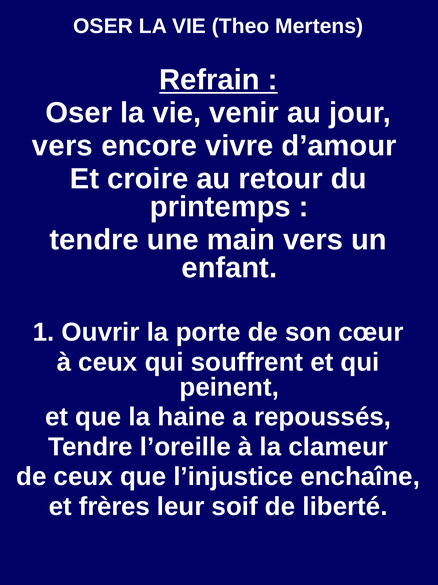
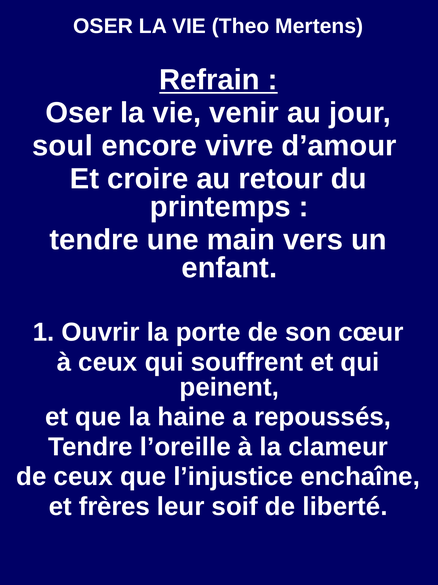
vers: vers -> soul (62, 146)
